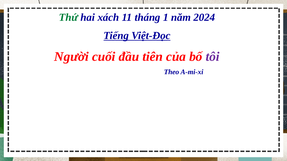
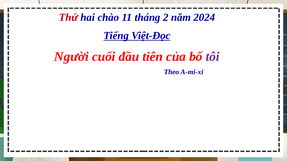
Thứ colour: green -> red (68, 17)
xách: xách -> chào (108, 17)
1: 1 -> 2 (166, 17)
